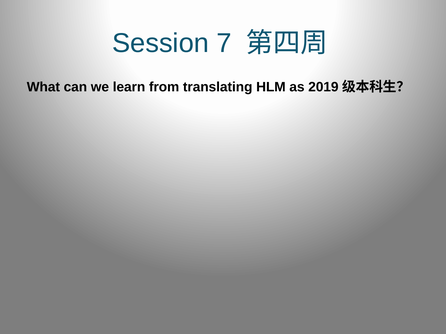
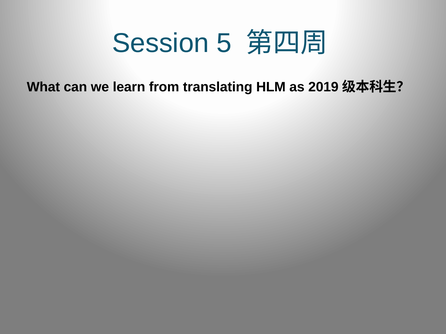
7: 7 -> 5 (224, 43)
